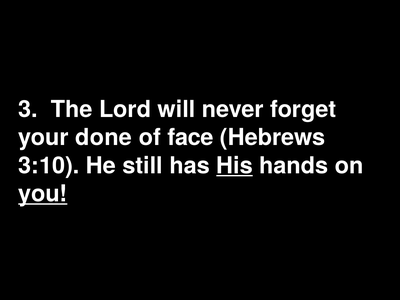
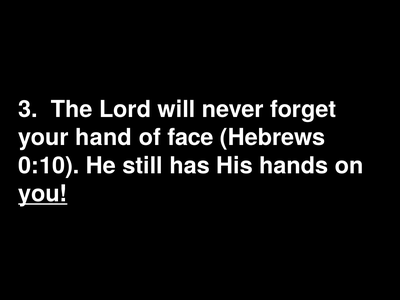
done: done -> hand (104, 138)
3:10: 3:10 -> 0:10 (49, 166)
His underline: present -> none (234, 166)
